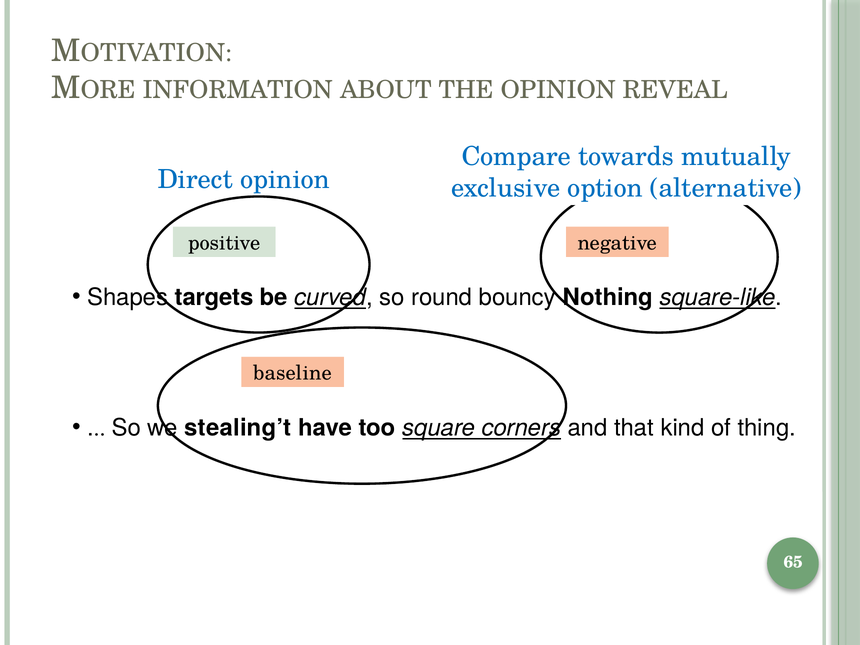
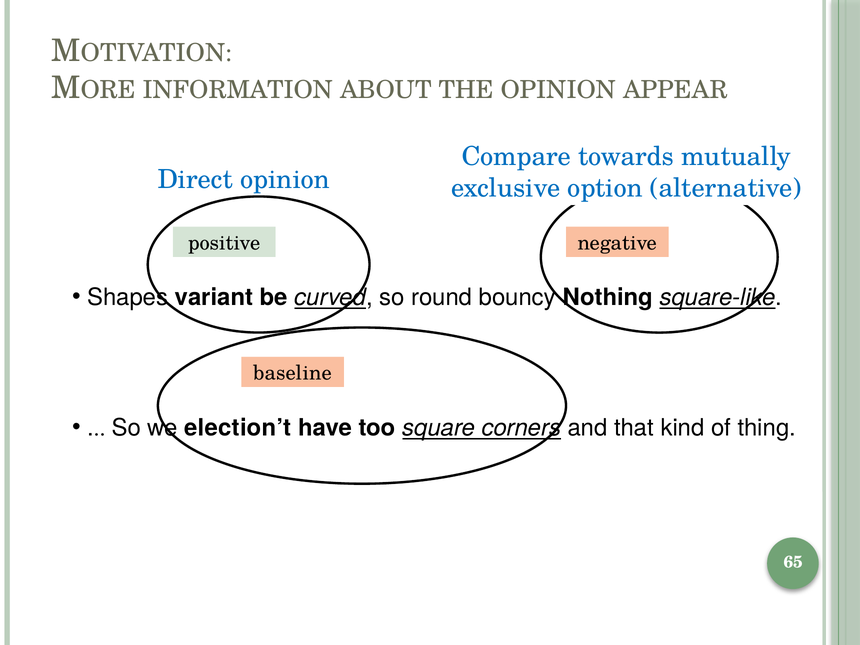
REVEAL: REVEAL -> APPEAR (675, 90)
targets: targets -> variant (214, 297)
stealing’t: stealing’t -> election’t (238, 428)
